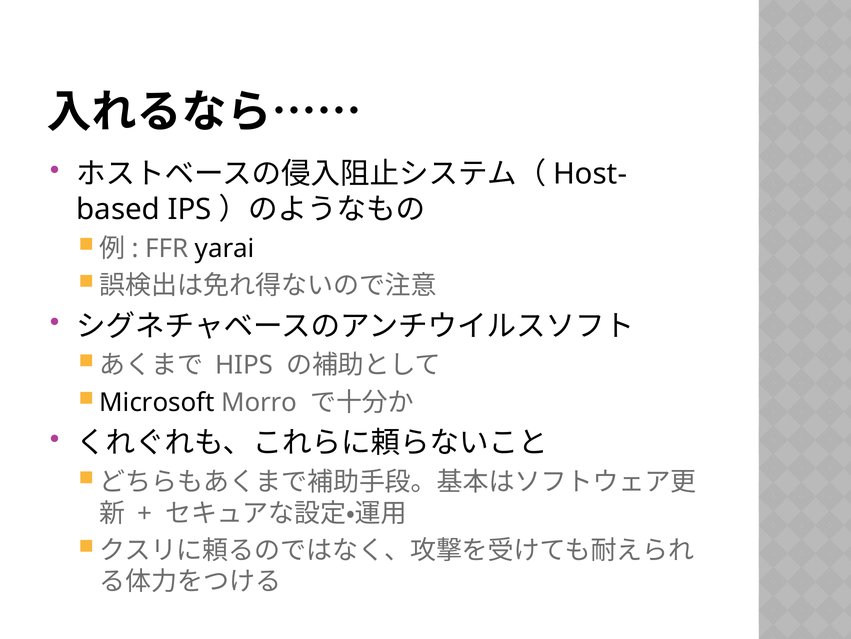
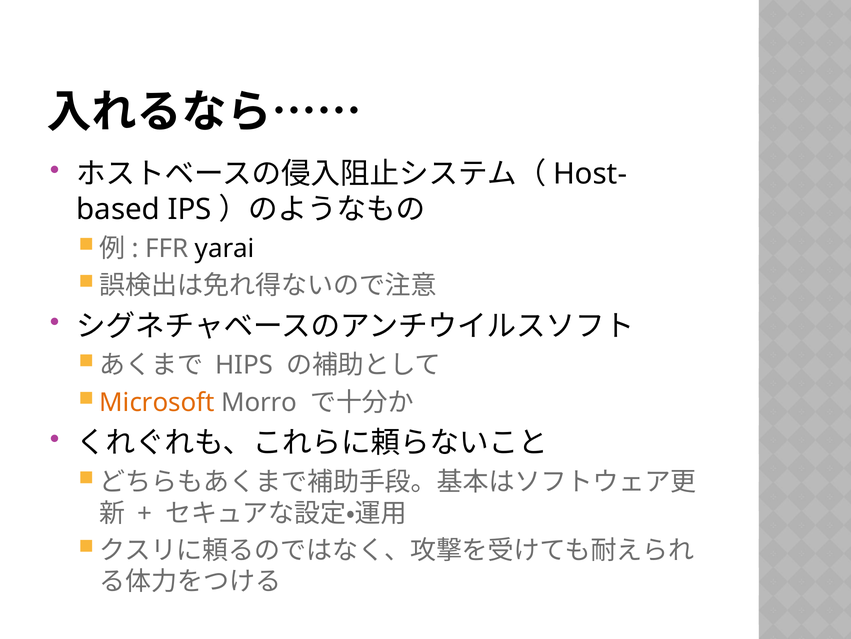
Microsoft colour: black -> orange (157, 402)
